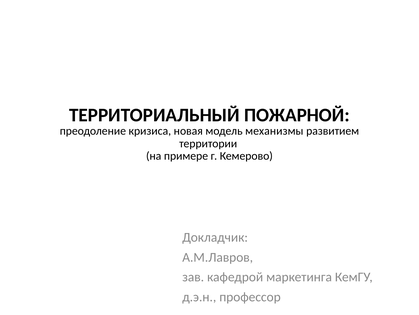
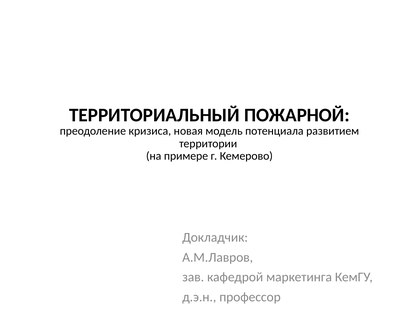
механизмы: механизмы -> потенциала (274, 131)
